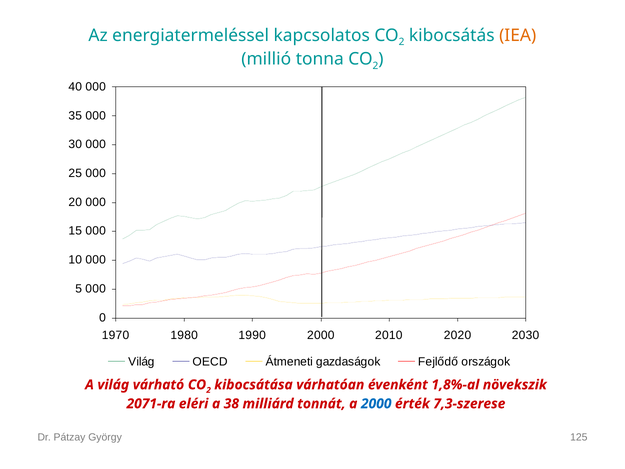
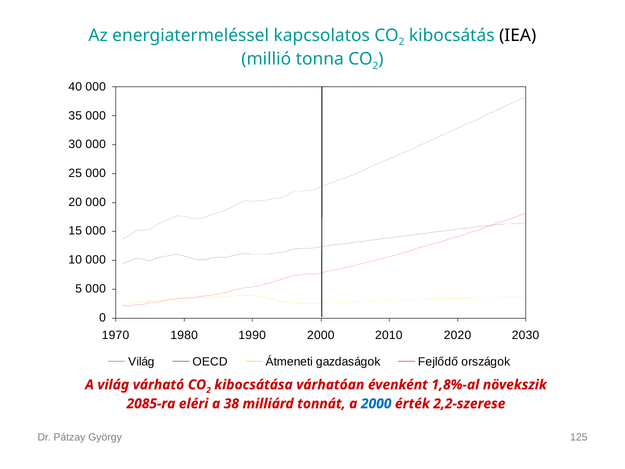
IEA colour: orange -> black (518, 35)
2071-ra: 2071-ra -> 2085-ra (151, 403)
7,3-szerese: 7,3-szerese -> 2,2-szerese (469, 403)
